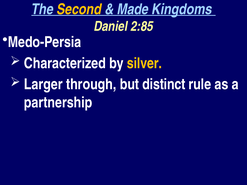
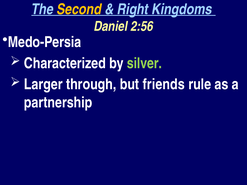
Made: Made -> Right (133, 9)
2:85: 2:85 -> 2:56 (142, 26)
silver colour: yellow -> light green (144, 63)
distinct: distinct -> friends (164, 84)
